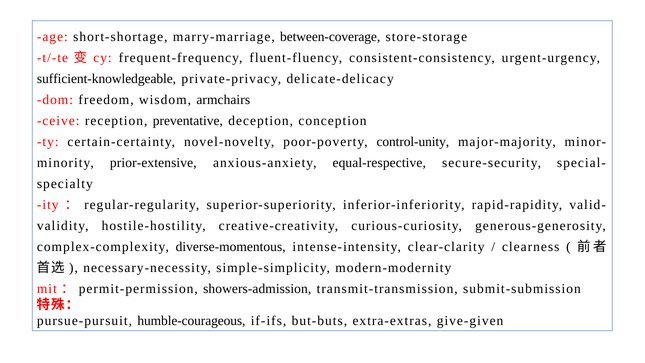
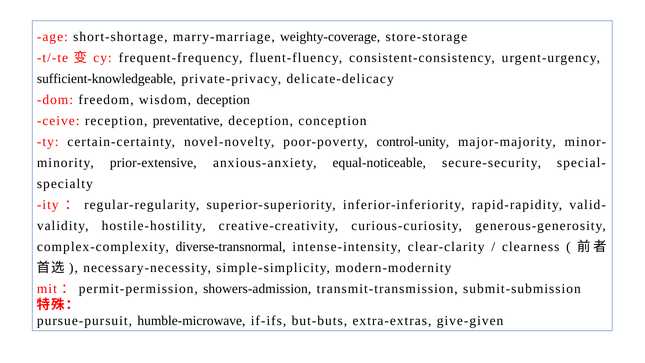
between-coverage: between-coverage -> weighty-coverage (330, 37)
wisdom armchairs: armchairs -> deception (223, 100)
equal-respective: equal-respective -> equal-noticeable (379, 163)
diverse-momentous: diverse-momentous -> diverse-transnormal (231, 247)
humble-courageous: humble-courageous -> humble-microwave (191, 321)
